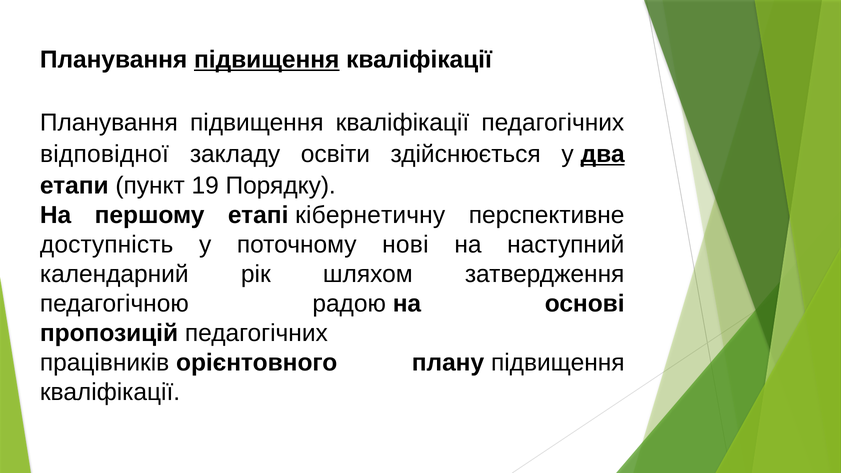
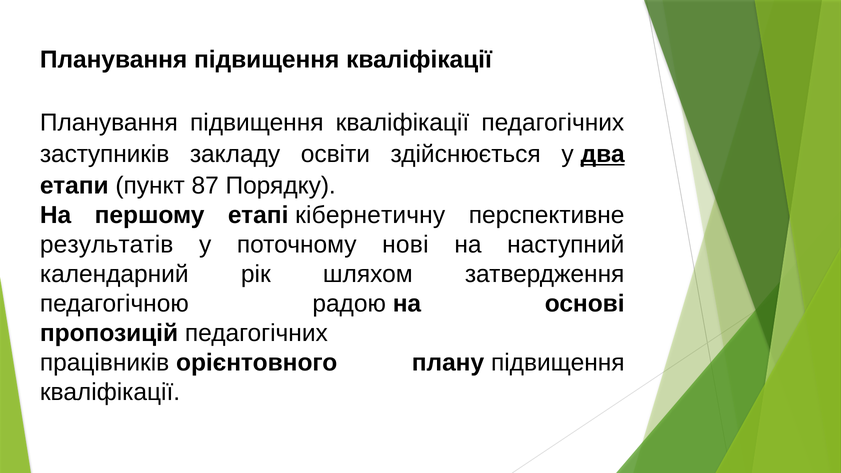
підвищення underline: present -> none (267, 60)
відповідної: відповідної -> заступників (105, 154)
19: 19 -> 87 (205, 186)
доступність: доступність -> результатів (107, 245)
